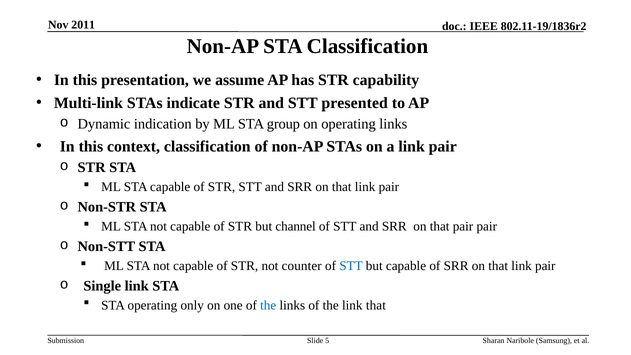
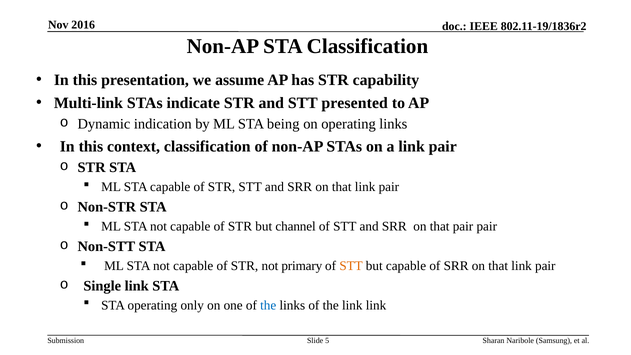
2011: 2011 -> 2016 (83, 25)
group: group -> being (283, 124)
counter: counter -> primary (302, 266)
STT colour: blue -> orange (351, 266)
link that: that -> link (376, 305)
